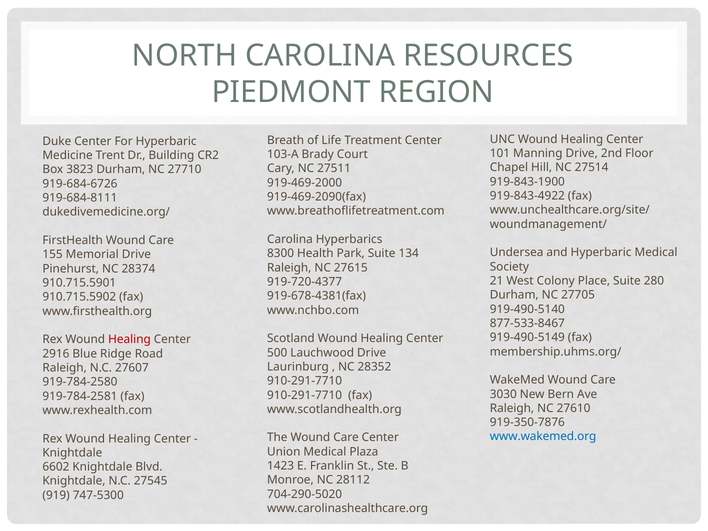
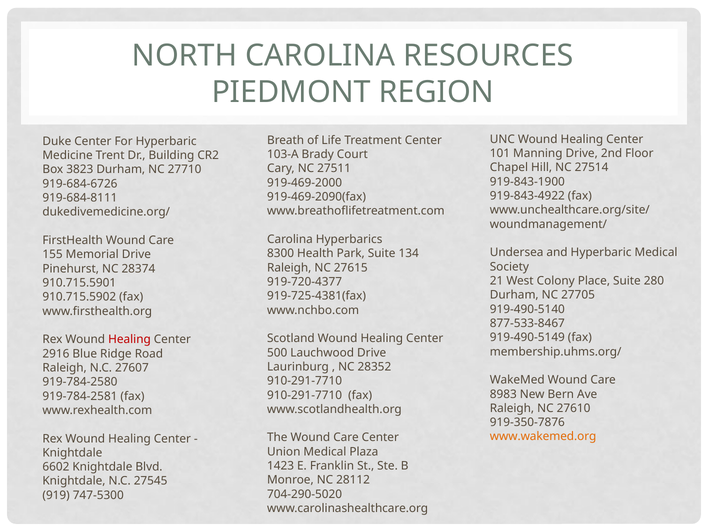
919-678-4381(fax: 919-678-4381(fax -> 919-725-4381(fax (317, 296)
3030: 3030 -> 8983 (503, 394)
www.wakemed.org colour: blue -> orange (543, 437)
